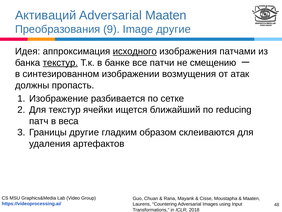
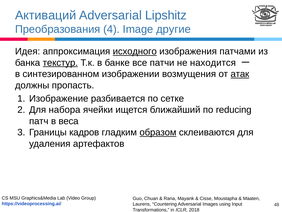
Adversarial Maaten: Maaten -> Lipshitz (166, 15)
9: 9 -> 4 (112, 29)
смещению: смещению -> находится (213, 63)
атак underline: none -> present (240, 74)
Для текстур: текстур -> набора (65, 110)
Границы другие: другие -> кадров (84, 132)
образом underline: none -> present (158, 132)
